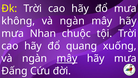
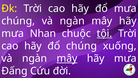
không: không -> chúng (18, 21)
tội underline: none -> present (104, 33)
đổ quang: quang -> chúng (81, 46)
